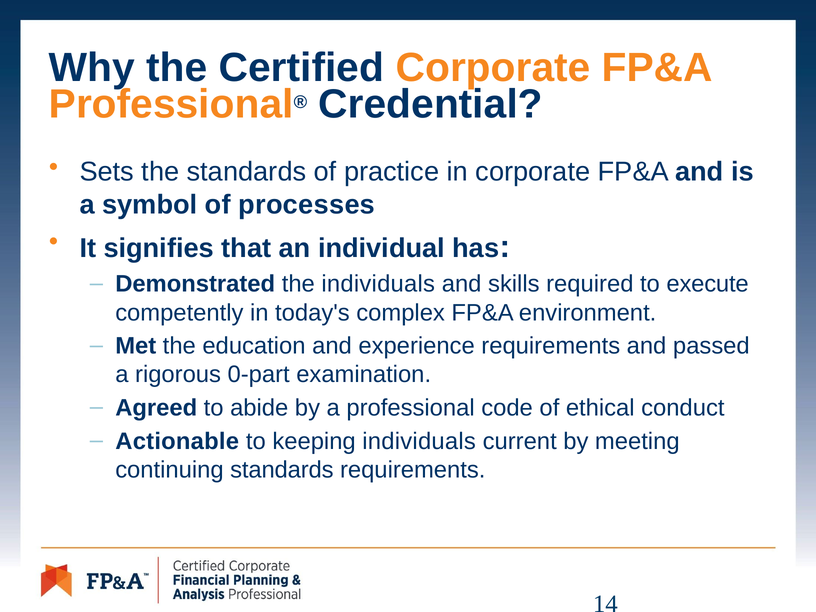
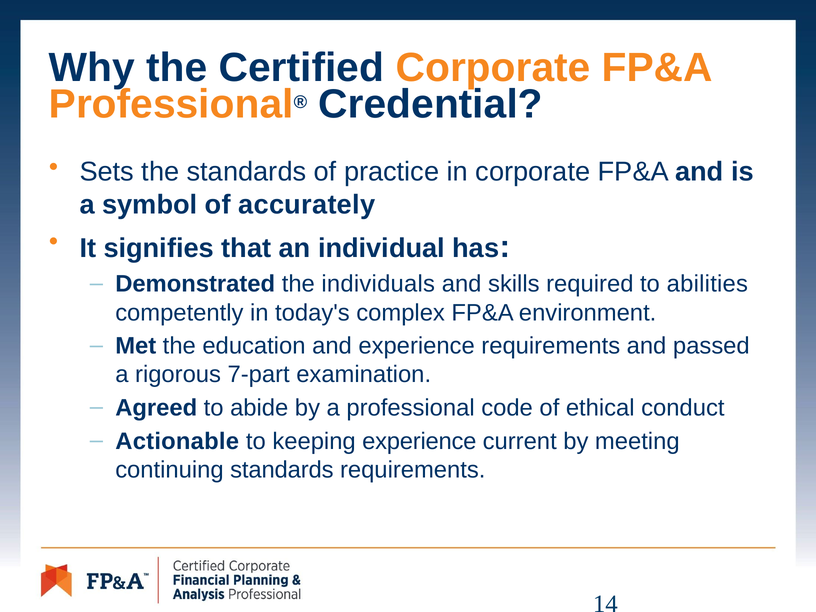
processes: processes -> accurately (307, 205)
execute: execute -> abilities (707, 284)
0-part: 0-part -> 7-part (259, 375)
keeping individuals: individuals -> experience (419, 441)
